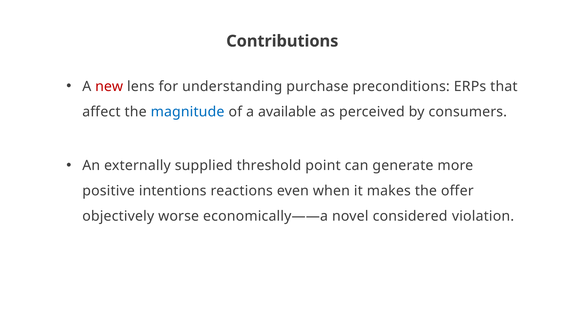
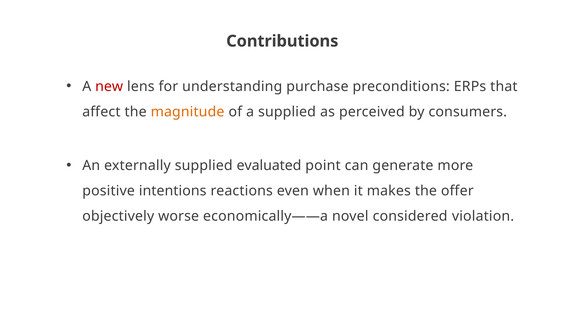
magnitude colour: blue -> orange (188, 112)
a available: available -> supplied (287, 112)
threshold: threshold -> evaluated (269, 166)
